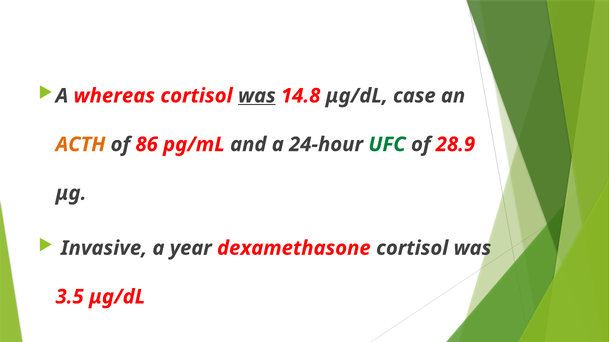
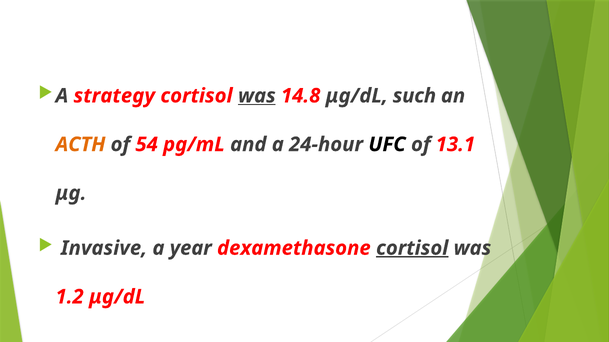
whereas: whereas -> strategy (114, 96)
case: case -> such (414, 96)
86: 86 -> 54 (147, 145)
UFC colour: green -> black (387, 145)
28.9: 28.9 -> 13.1 (455, 145)
cortisol underline: none -> present (412, 248)
3.5: 3.5 -> 1.2 (70, 297)
